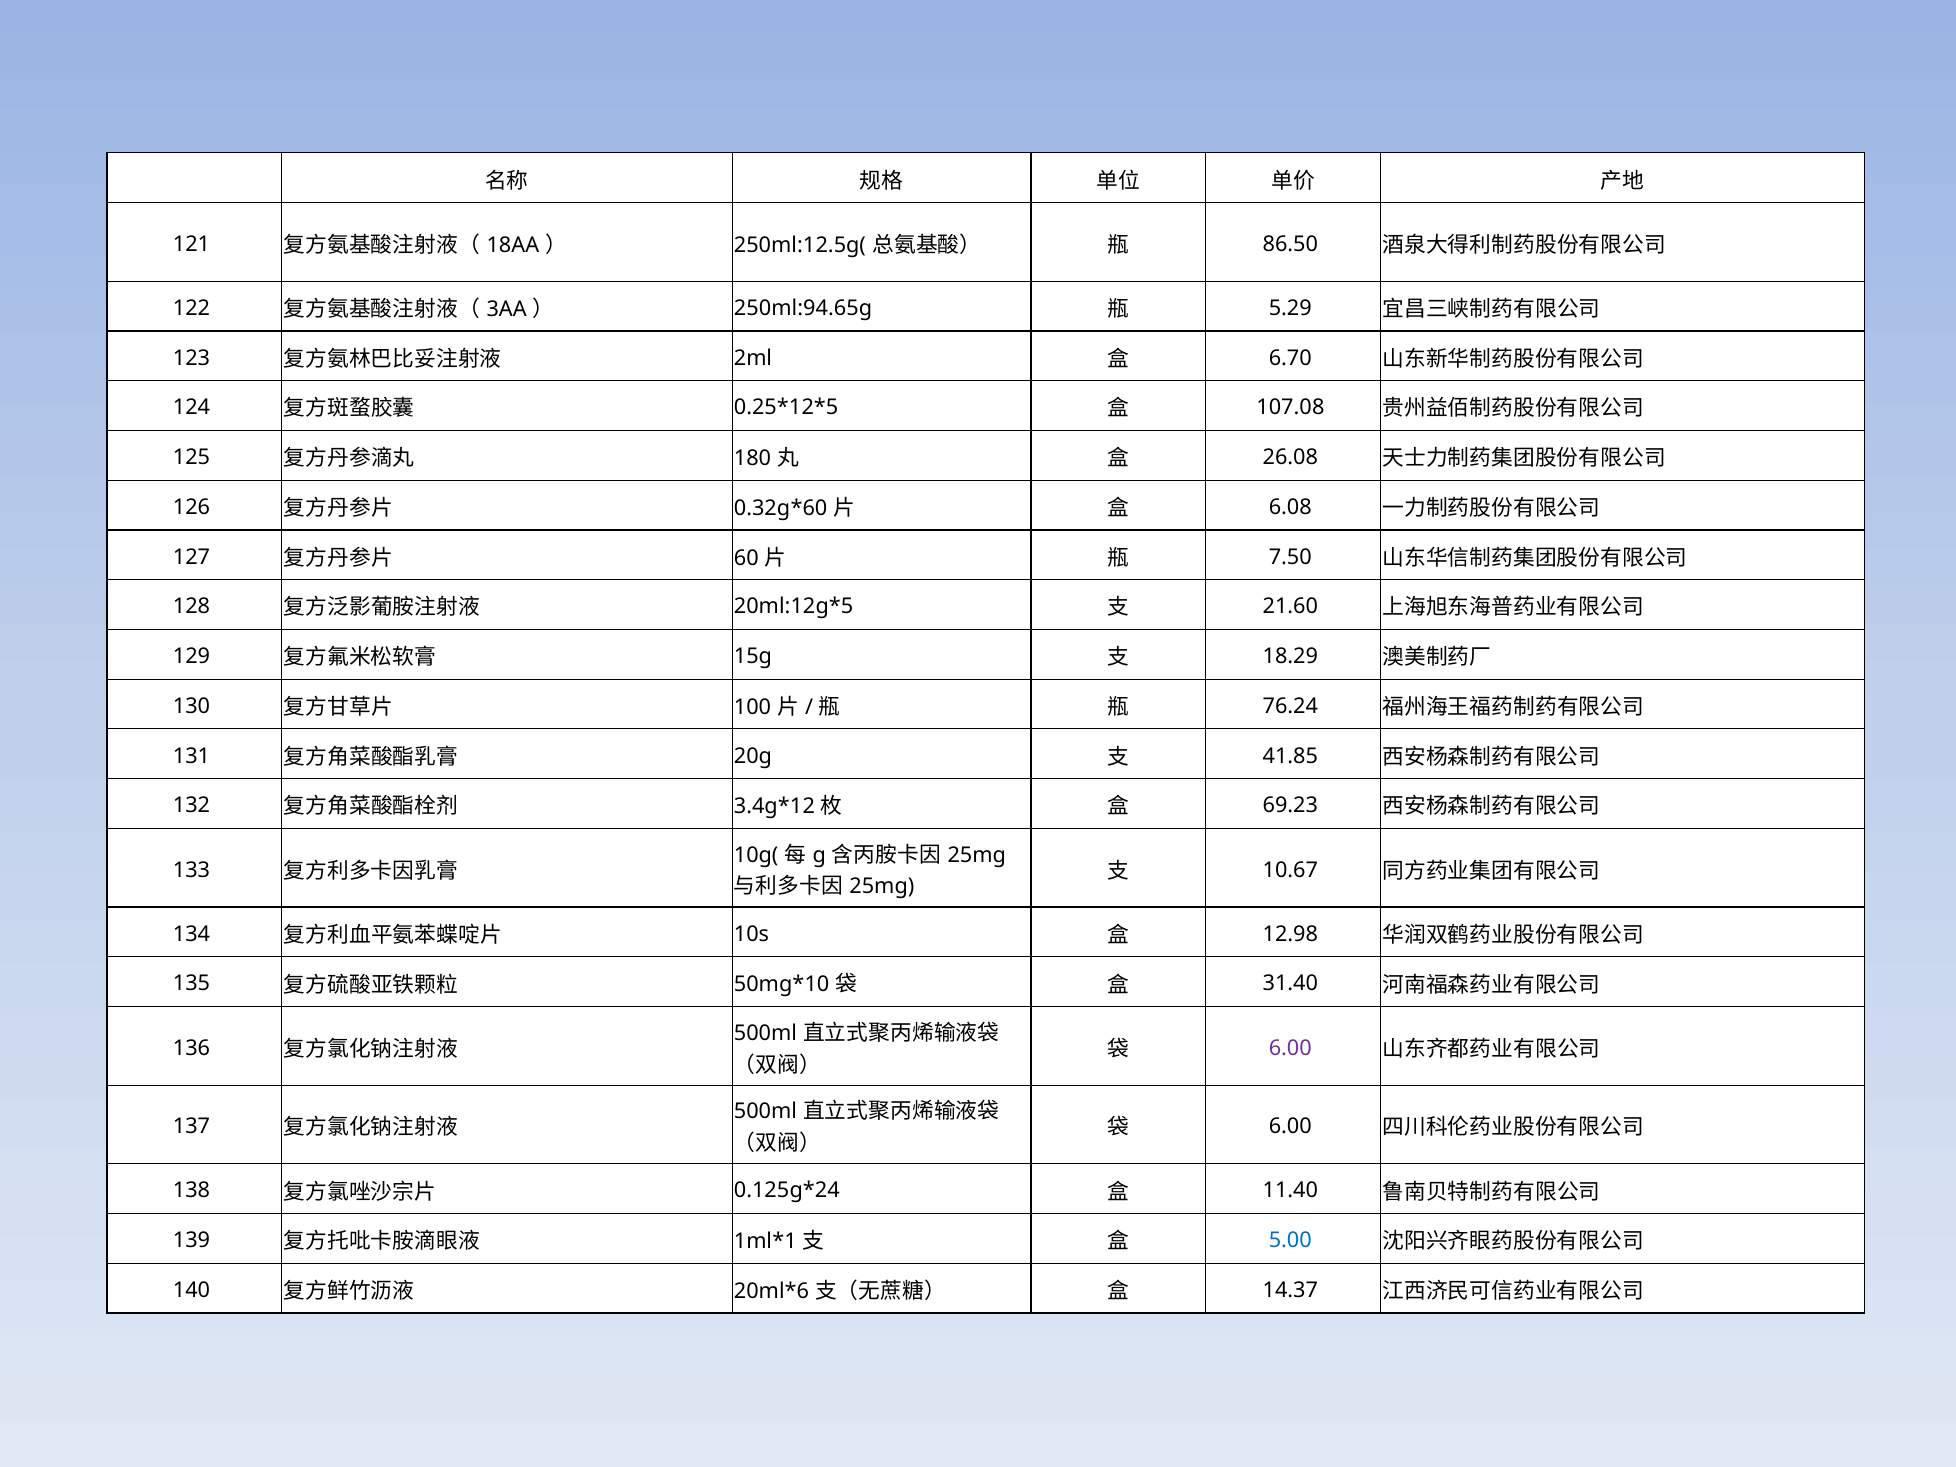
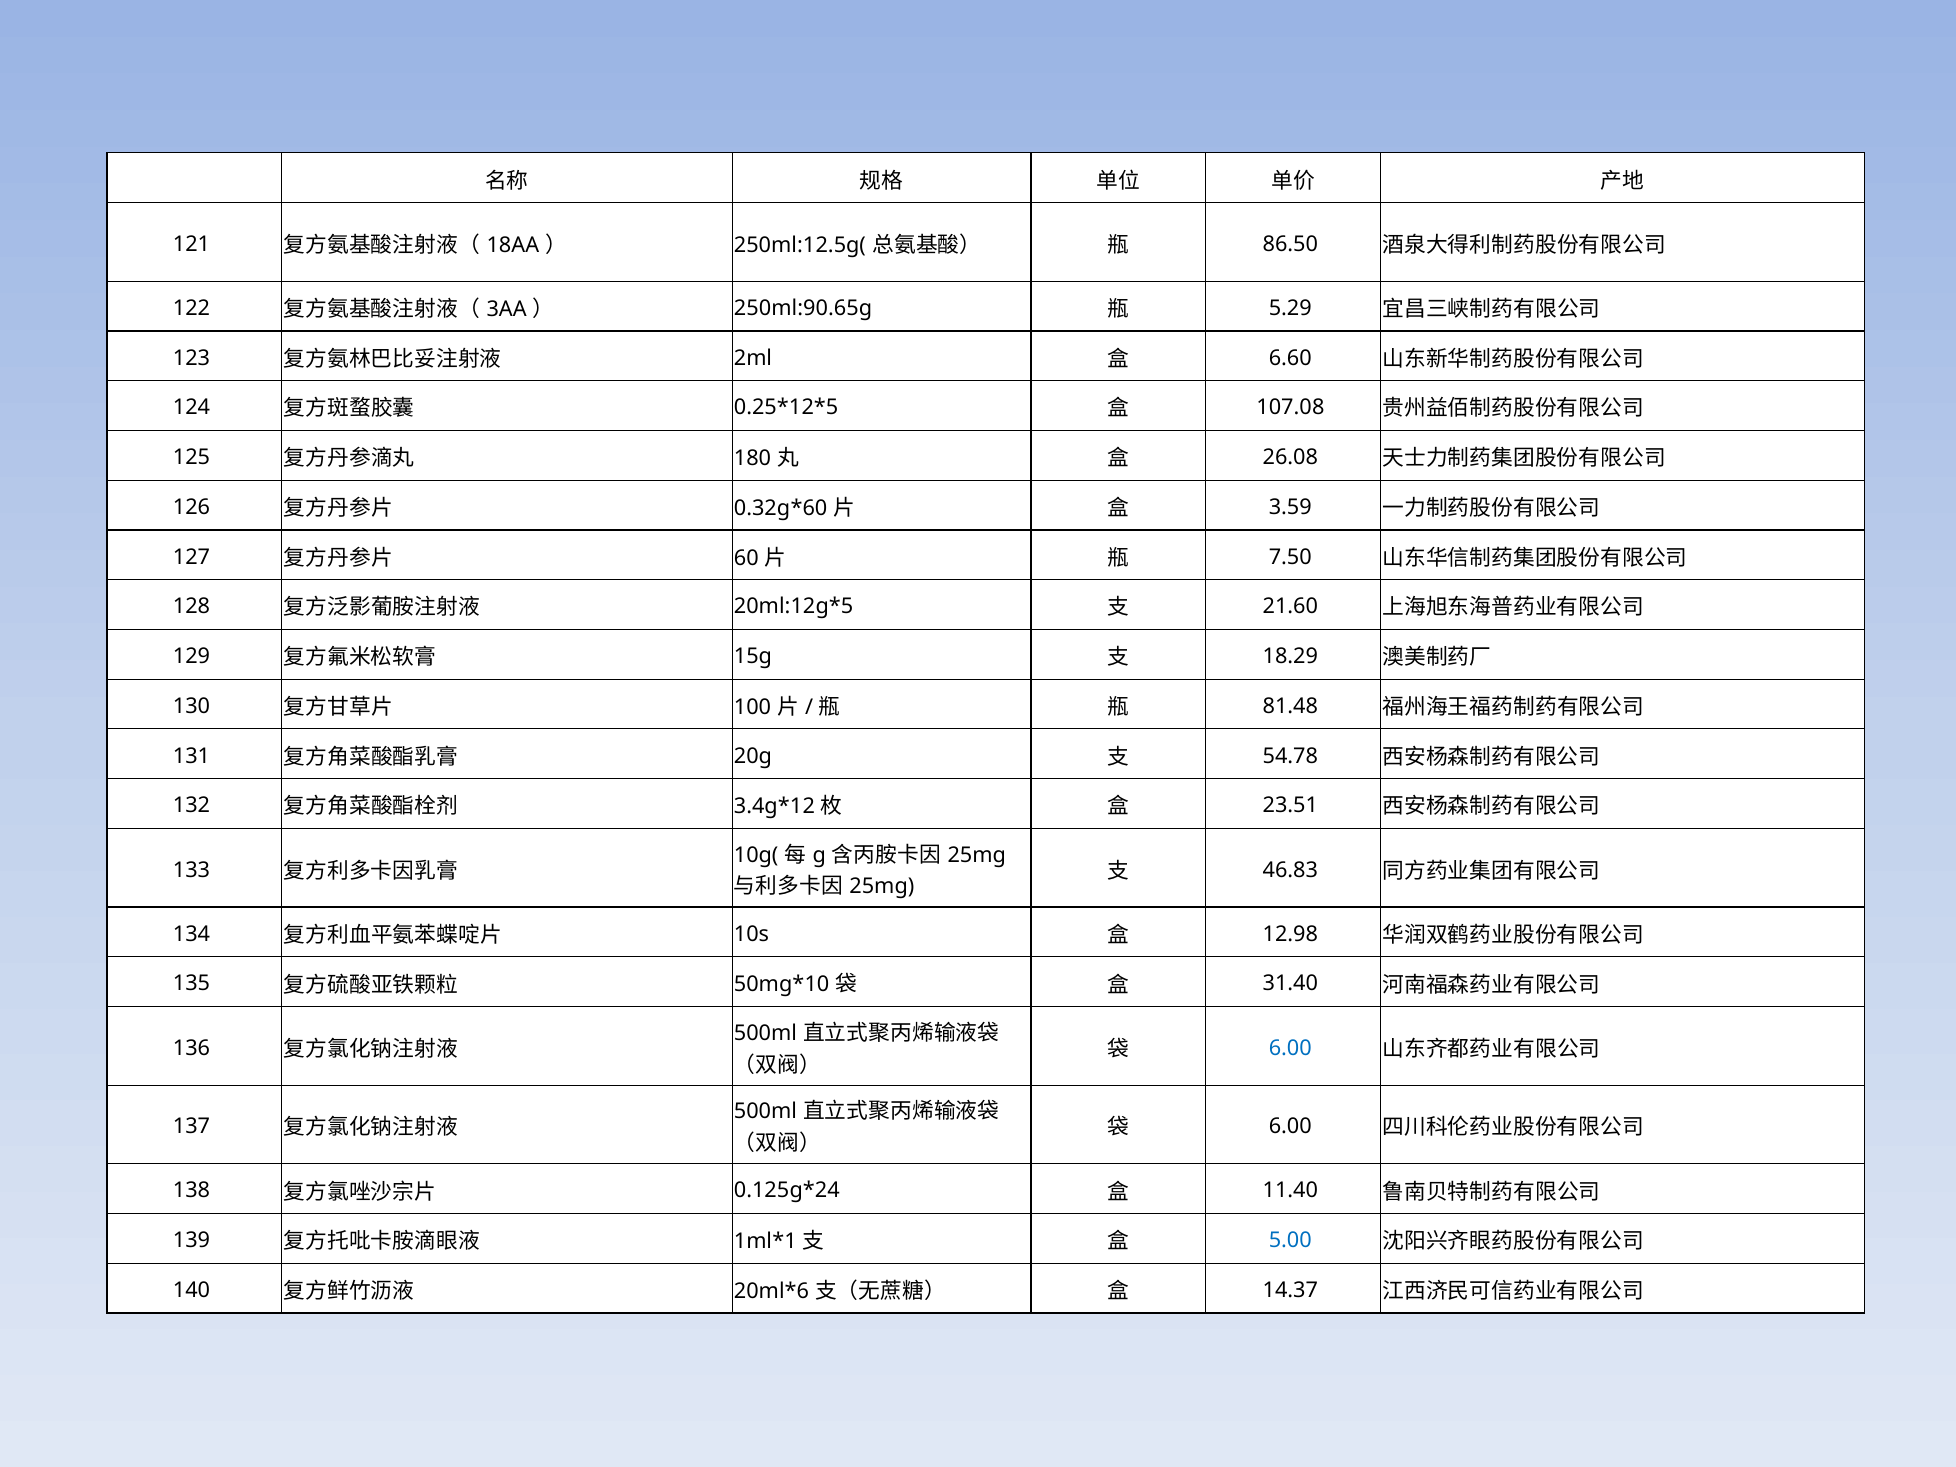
250ml:94.65g: 250ml:94.65g -> 250ml:90.65g (803, 308)
6.70: 6.70 -> 6.60 (1290, 358)
6.08: 6.08 -> 3.59 (1290, 507)
76.24: 76.24 -> 81.48 (1290, 706)
41.85: 41.85 -> 54.78 (1290, 756)
69.23: 69.23 -> 23.51 (1290, 806)
10.67: 10.67 -> 46.83 (1290, 870)
6.00 colour: purple -> blue (1290, 1048)
